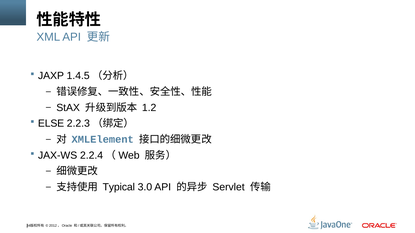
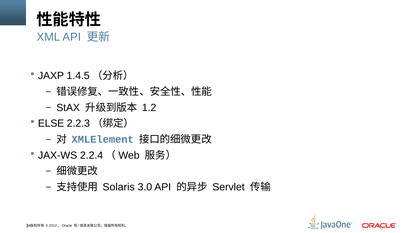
Typical: Typical -> Solaris (119, 187)
